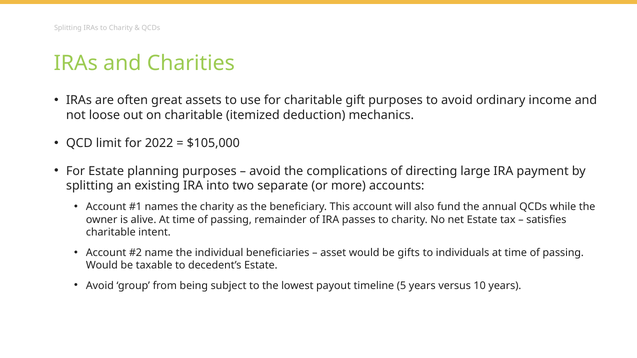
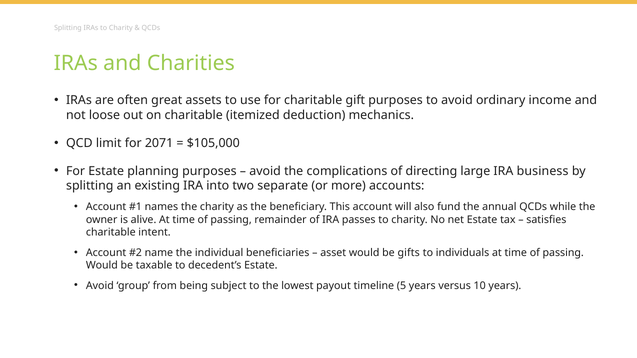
2022: 2022 -> 2071 (159, 143)
payment: payment -> business (543, 171)
